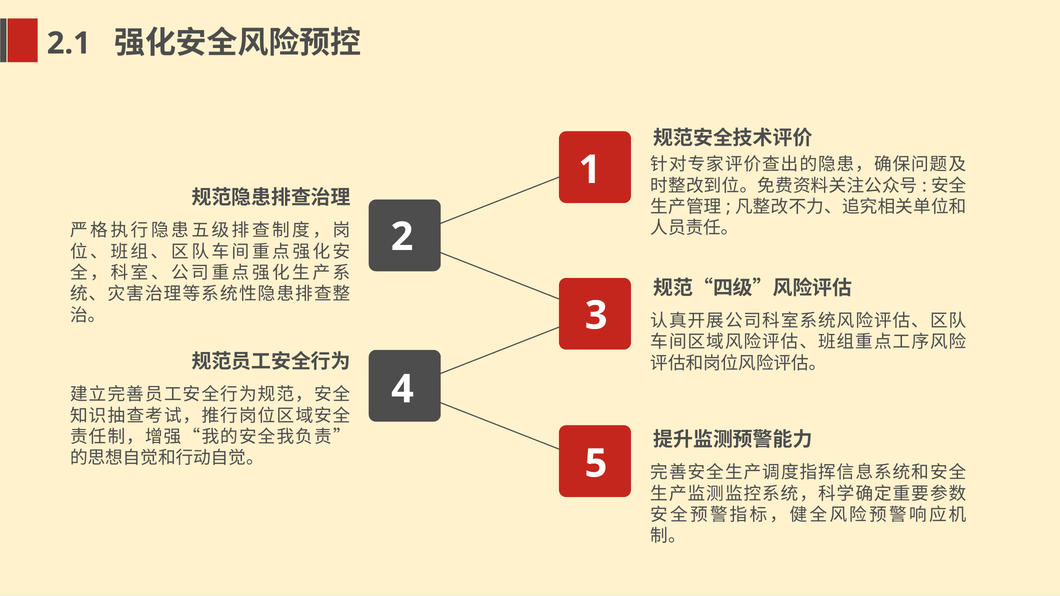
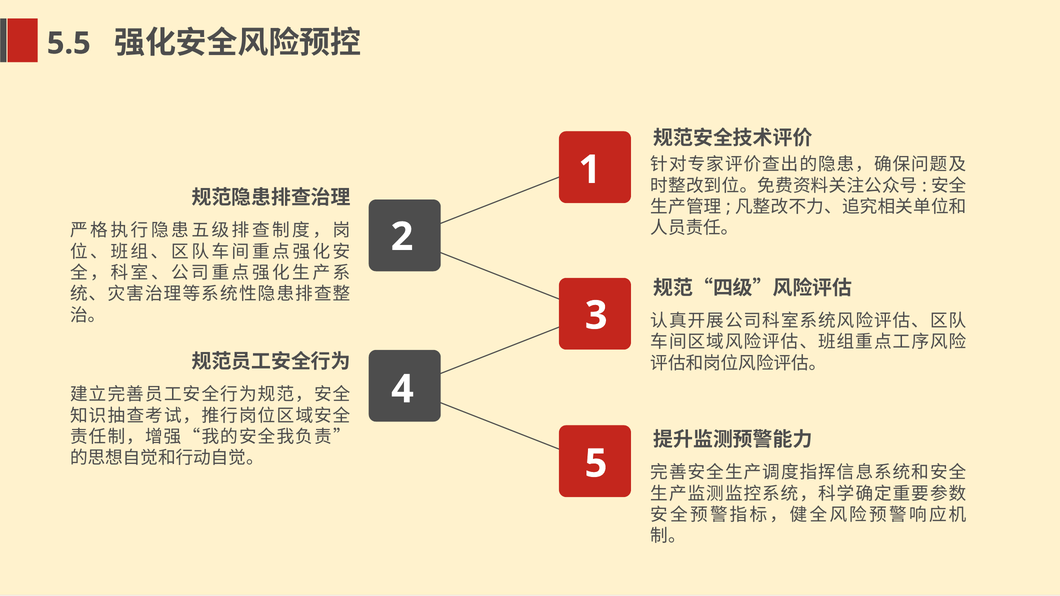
2.1: 2.1 -> 5.5 (69, 43)
